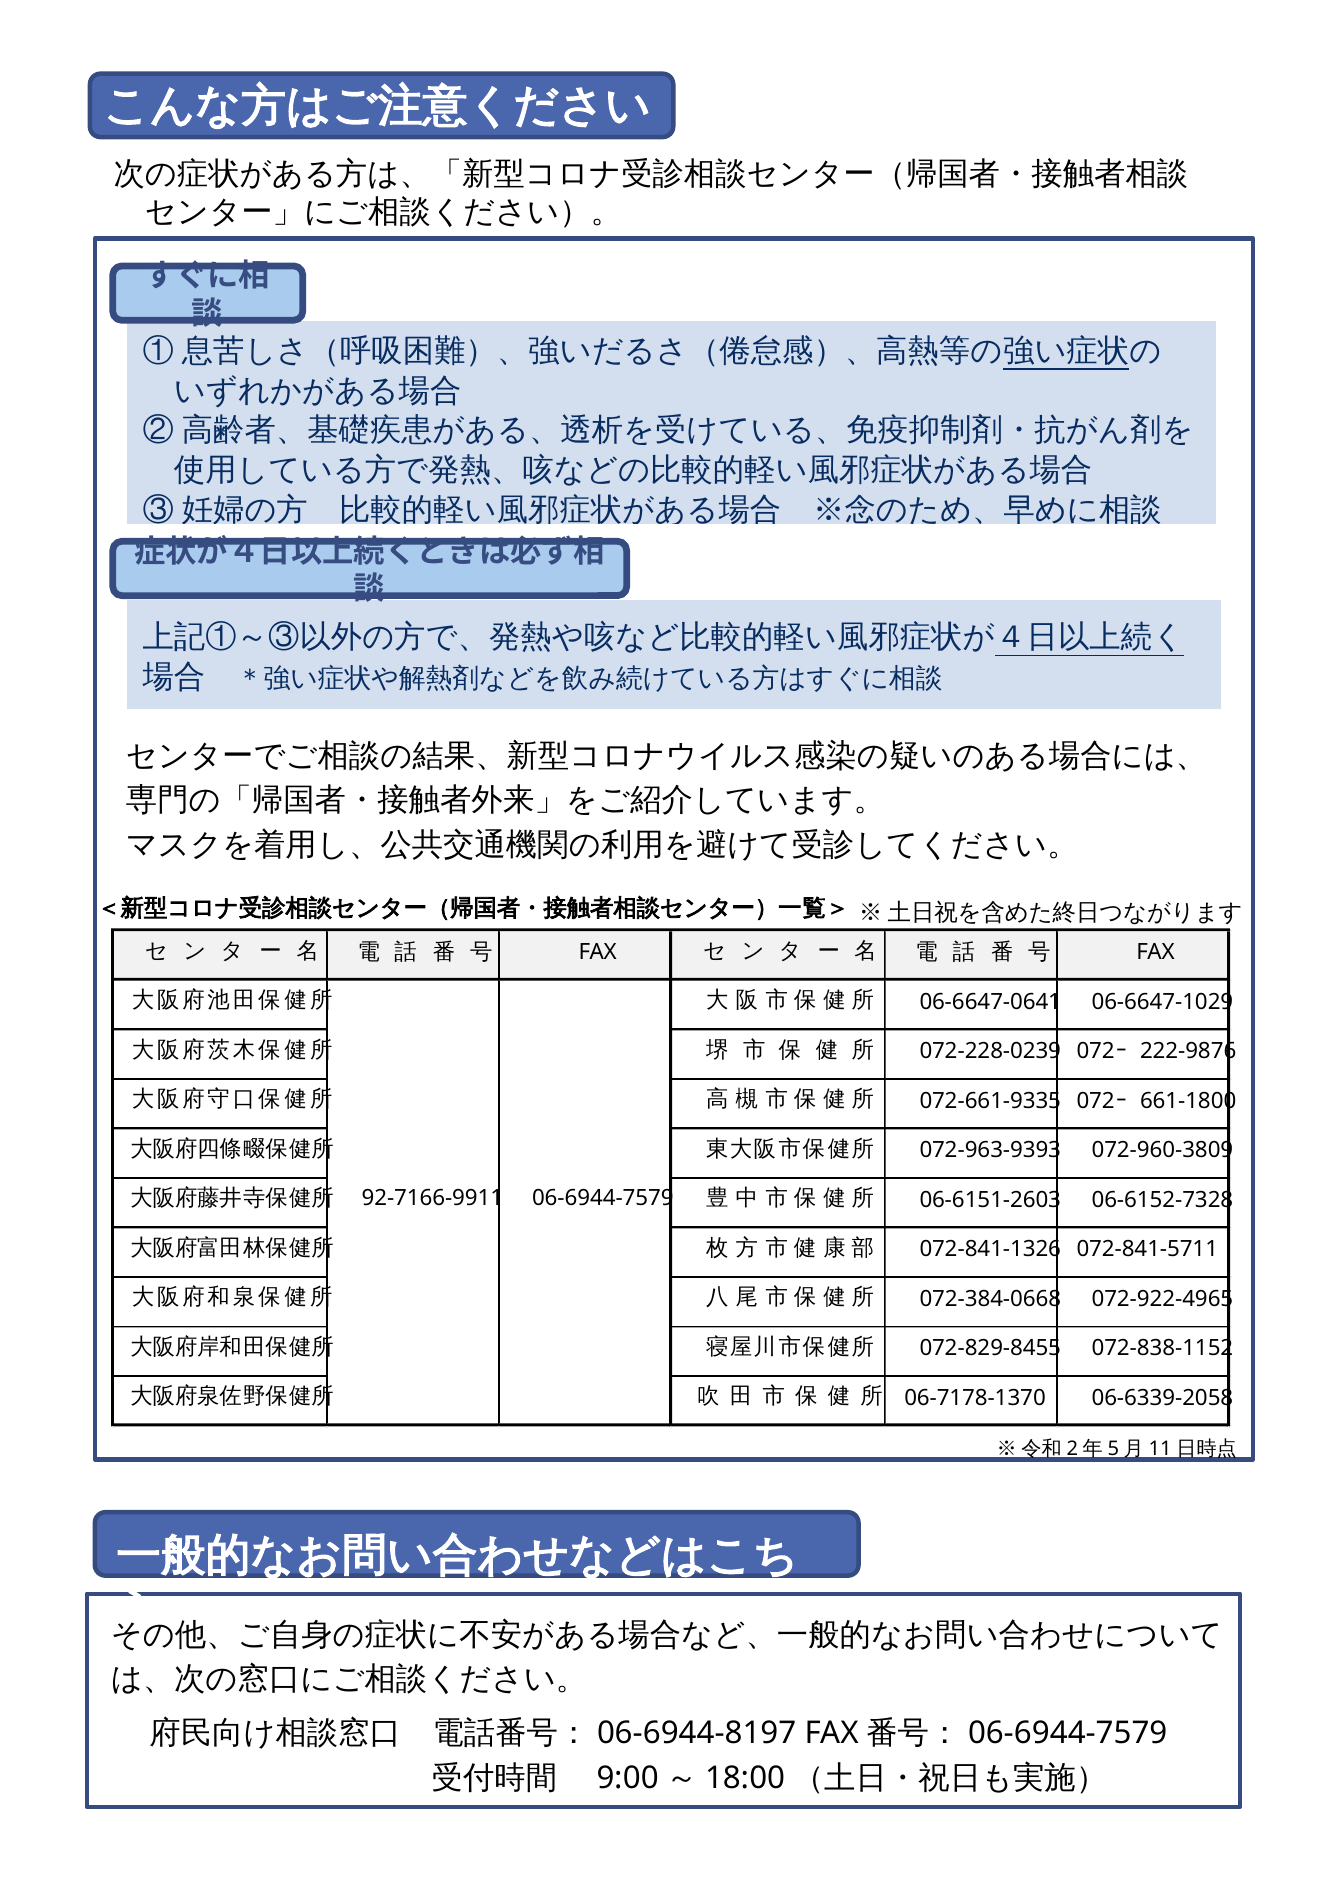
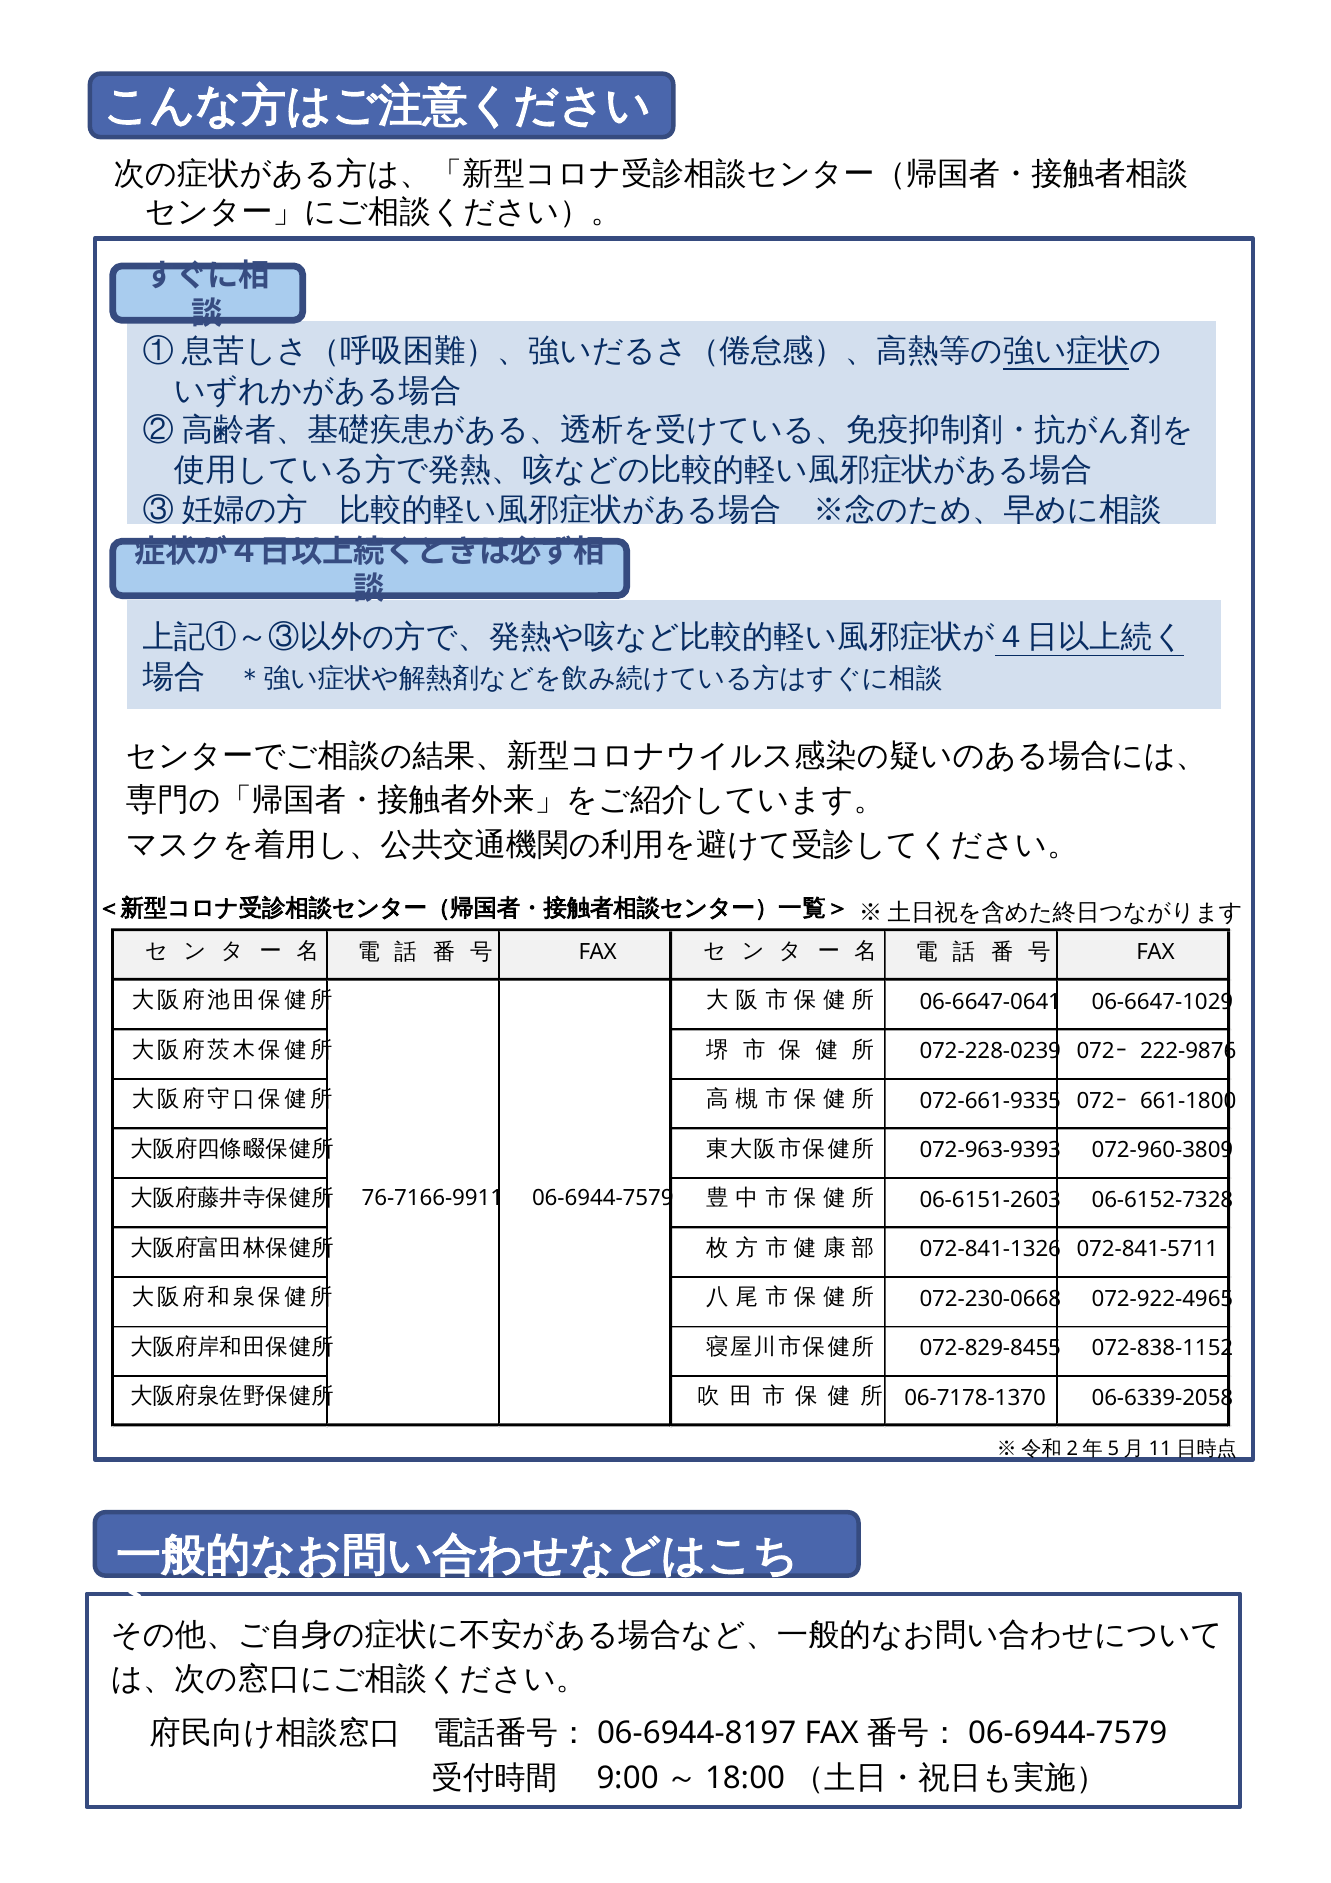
92-7166-9911: 92-7166-9911 -> 76-7166-9911 (432, 1198)
072-384-0668: 072-384-0668 -> 072-230-0668 (990, 1298)
